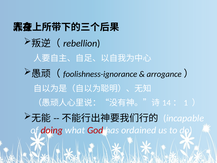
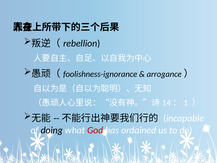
doing colour: red -> black (52, 130)
